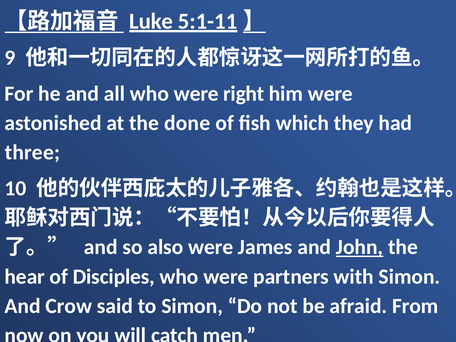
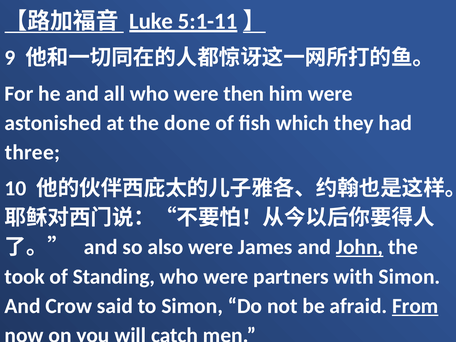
right: right -> then (244, 94)
hear: hear -> took (25, 277)
Disciples: Disciples -> Standing (114, 277)
From underline: none -> present (415, 306)
